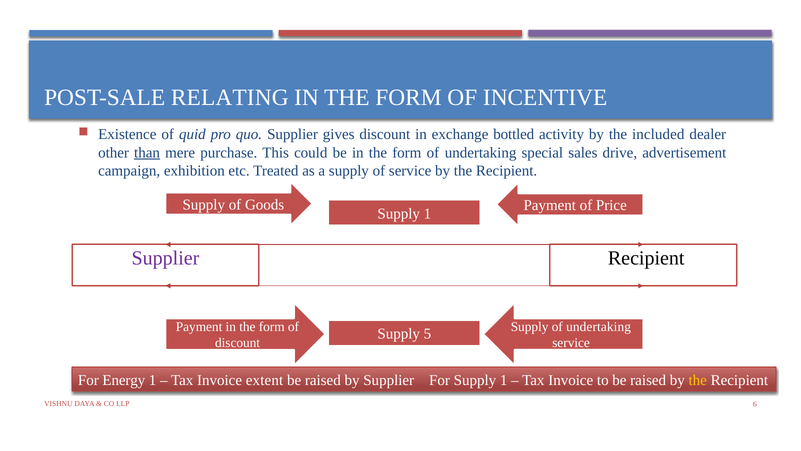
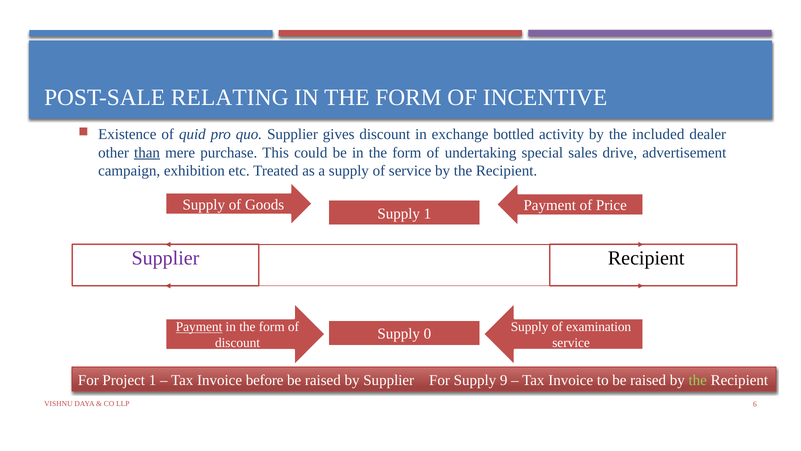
Payment underline: none -> present (199, 327)
Supply of undertaking: undertaking -> examination (599, 327)
5: 5 -> 0 (427, 334)
Energy: Energy -> Project (124, 380)
extent: extent -> before (265, 380)
For Supply 1: 1 -> 9 (504, 380)
the colour: yellow -> light green (698, 380)
